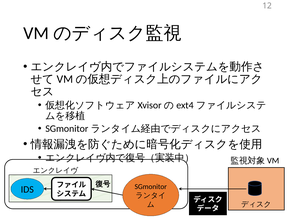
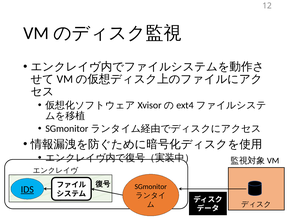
IDS underline: none -> present (27, 189)
